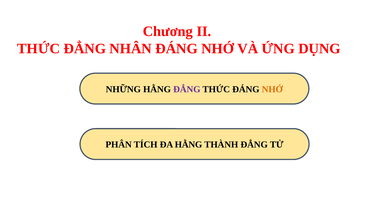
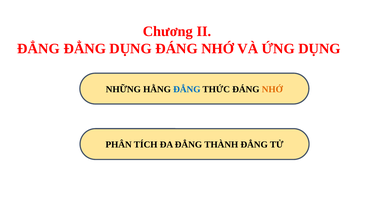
THỨC: THỨC -> ĐẲNG (38, 49)
ĐẲNG NHÂN: NHÂN -> DỤNG (131, 49)
ĐẲNG colour: purple -> blue (187, 89)
ĐA HẰNG: HẰNG -> ĐẲNG (188, 145)
